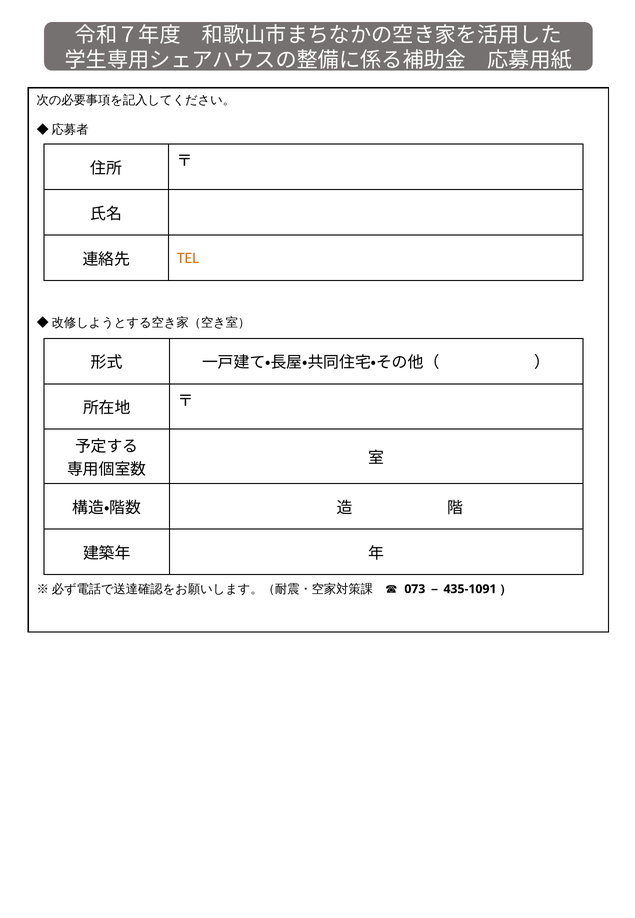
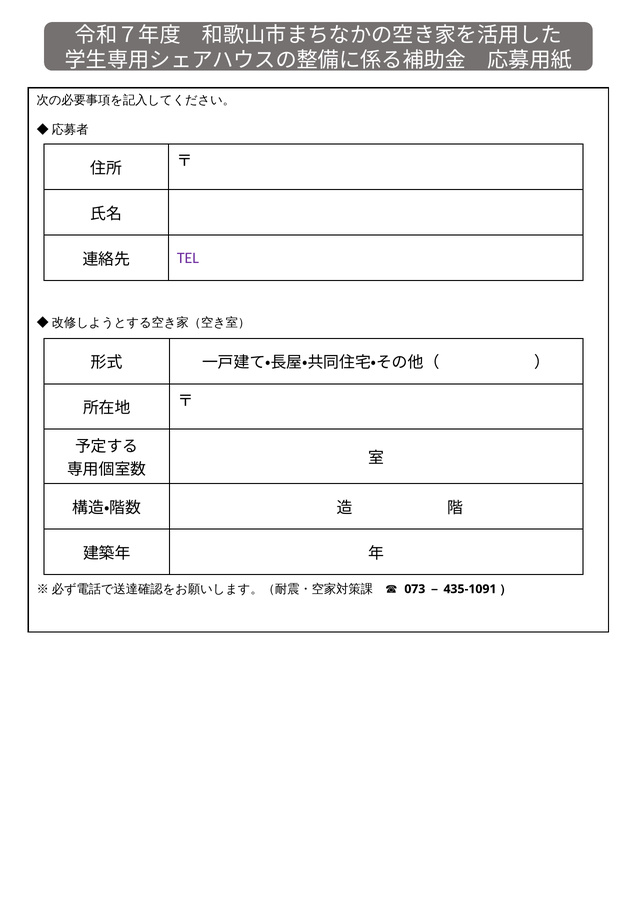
TEL colour: orange -> purple (188, 258)
